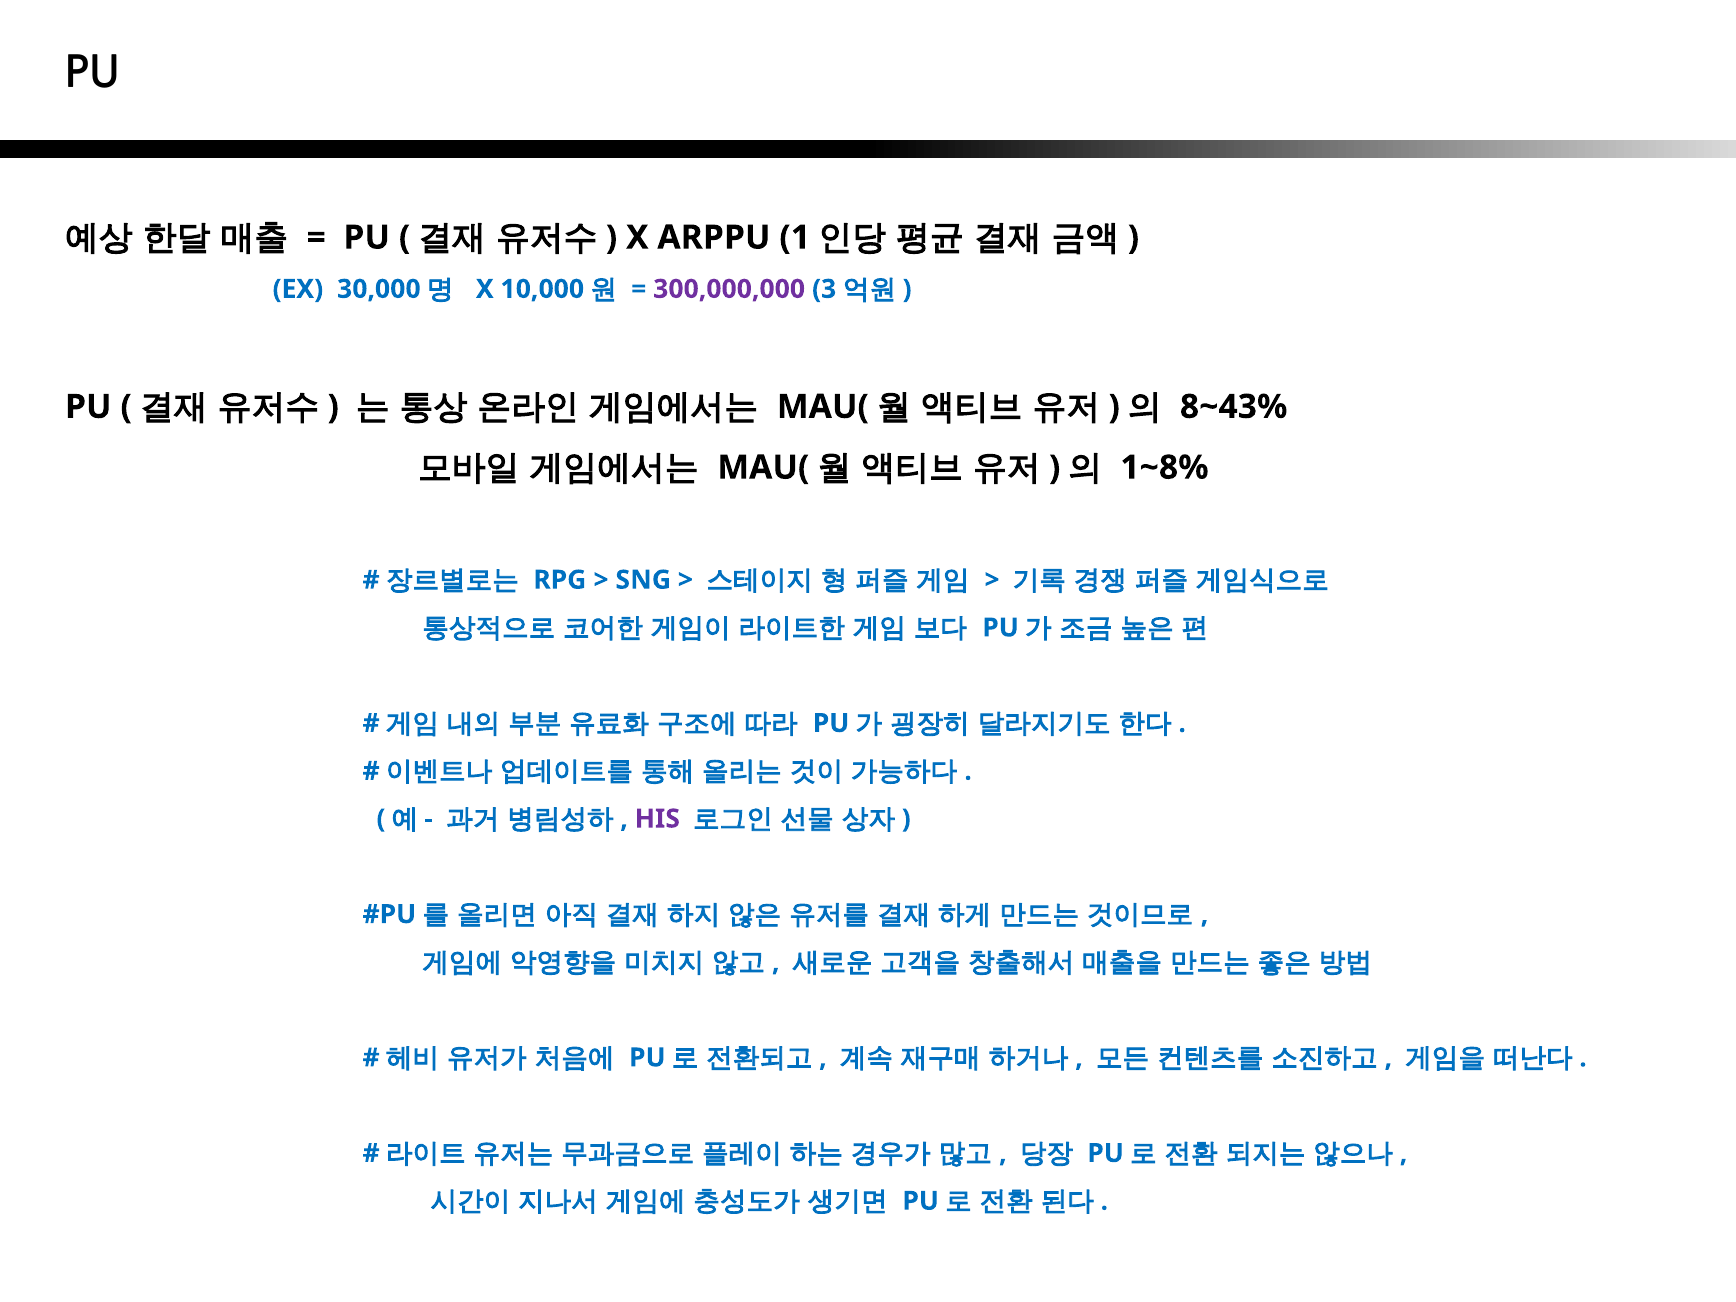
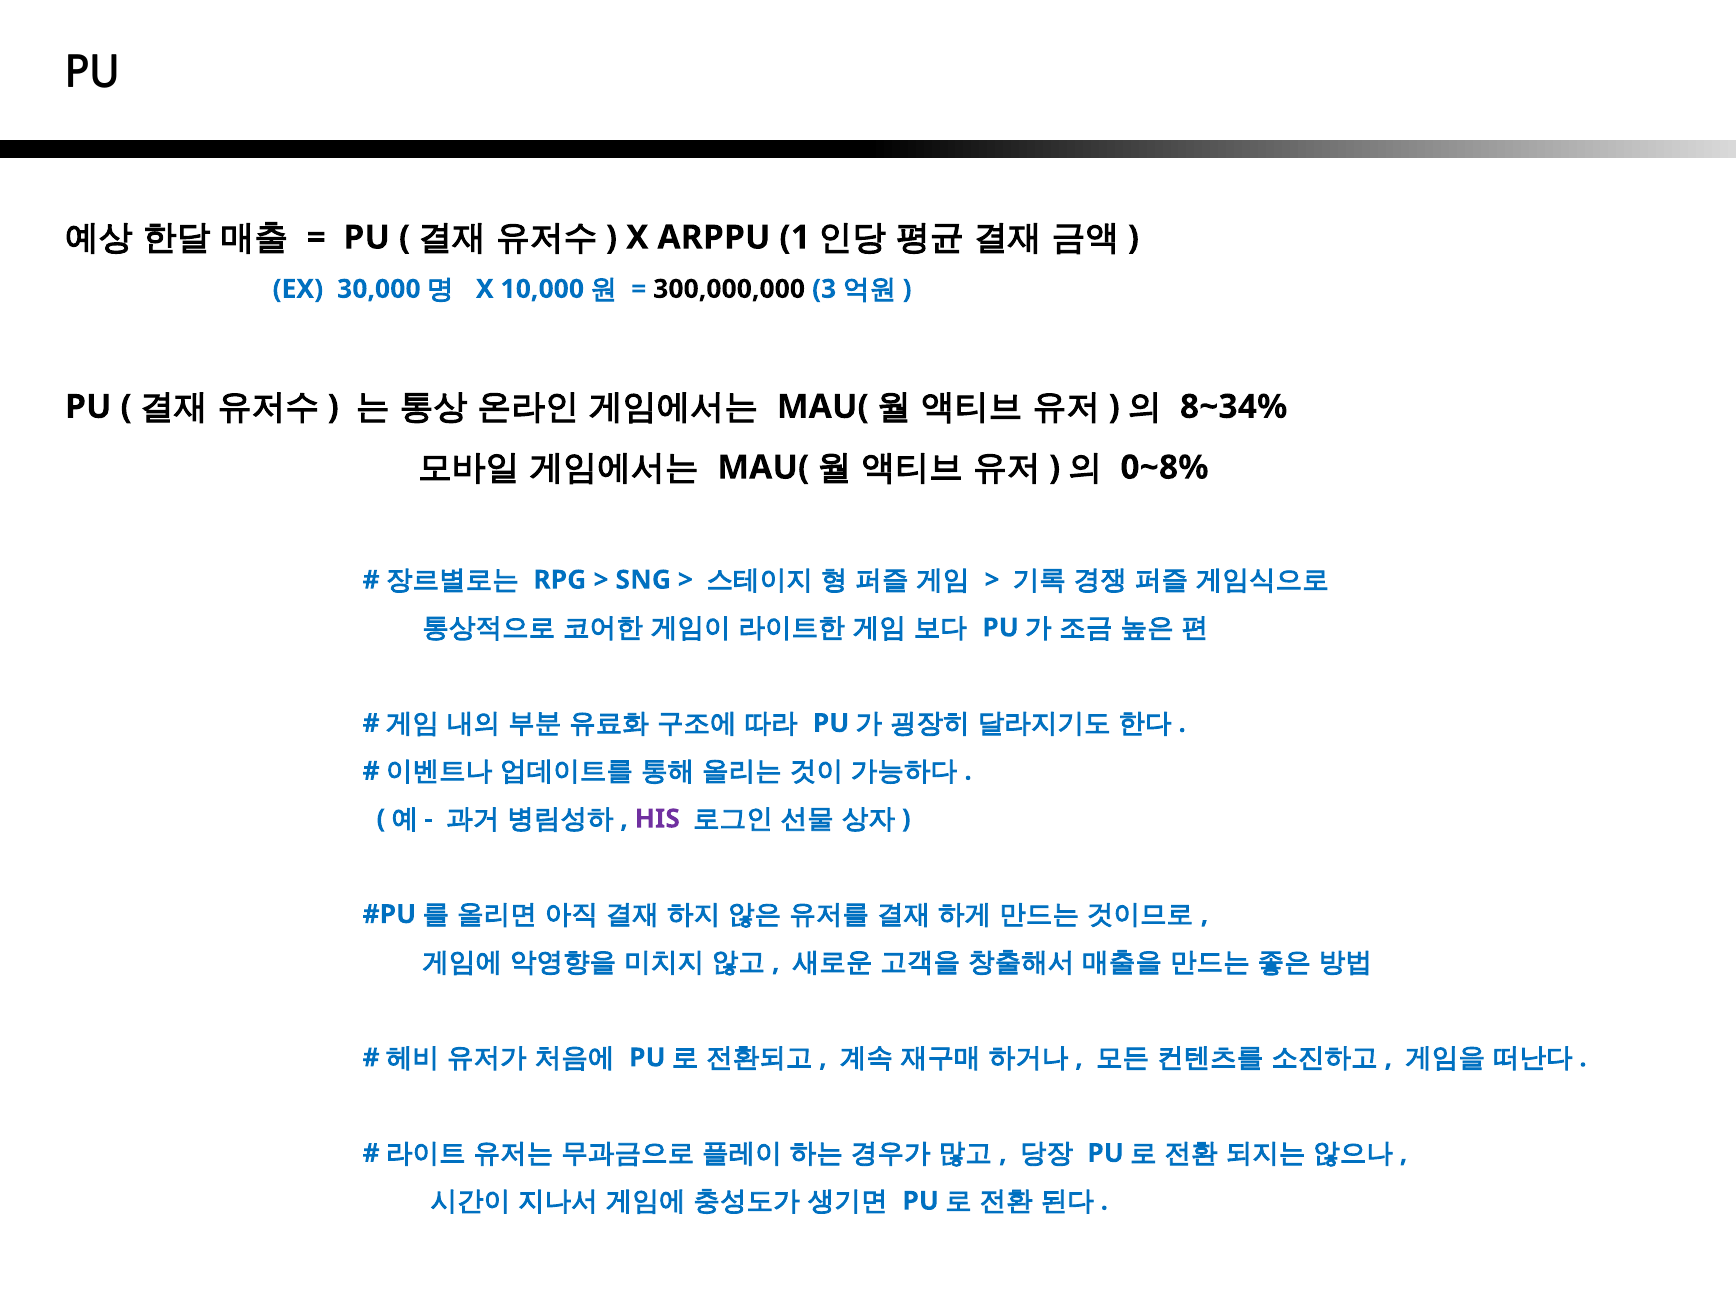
300,000,000 colour: purple -> black (729, 289)
8~43%: 8~43% -> 8~34% (1234, 407)
1~8%: 1~8% -> 0~8% (1164, 468)
